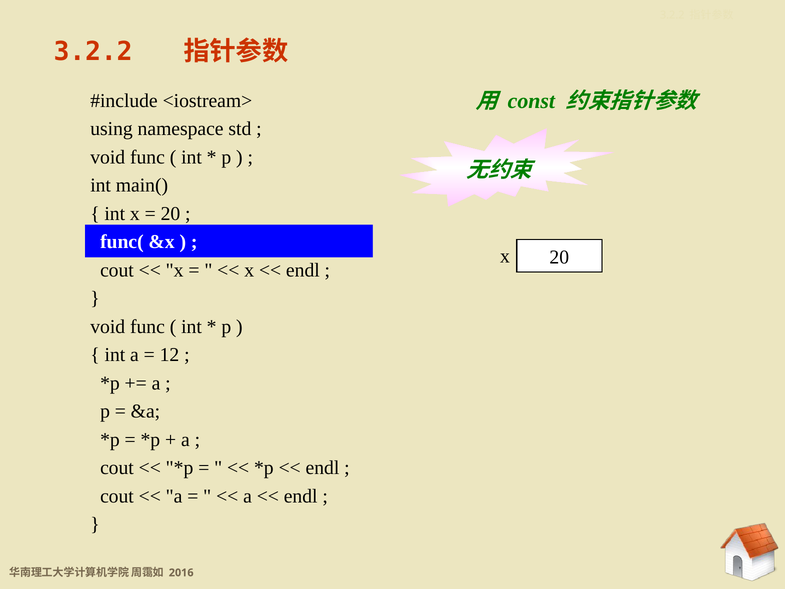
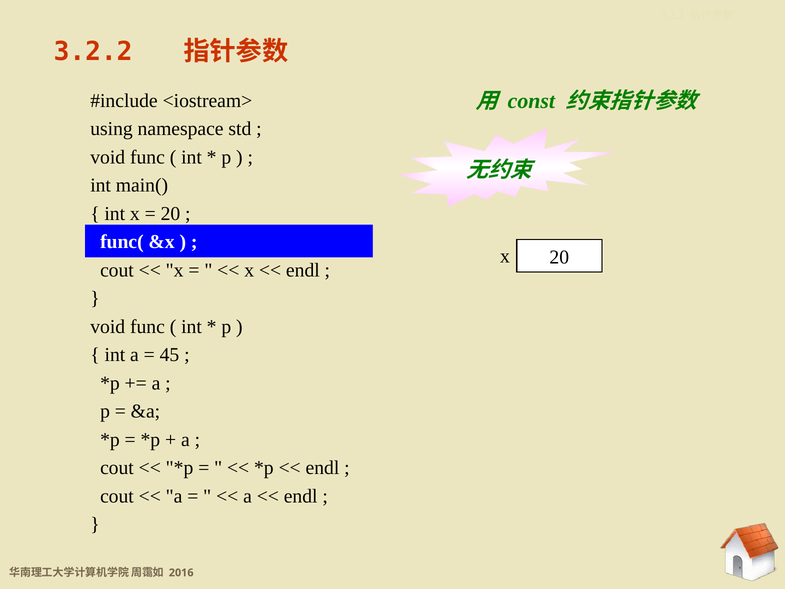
12: 12 -> 45 (169, 355)
